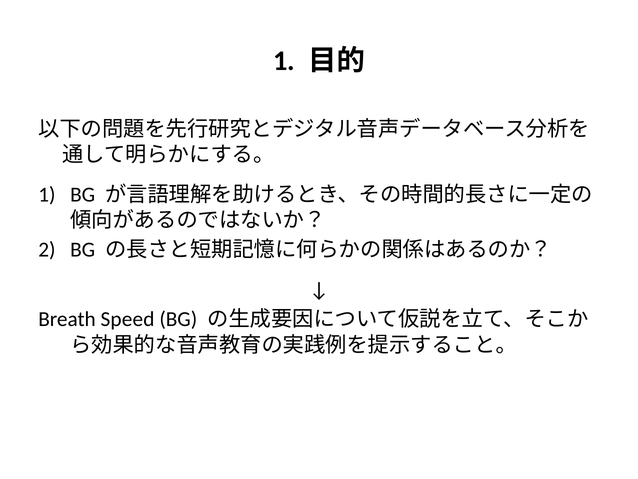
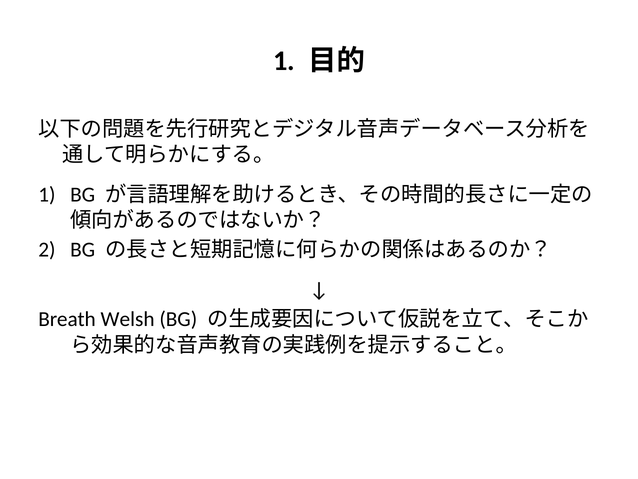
Speed: Speed -> Welsh (128, 319)
